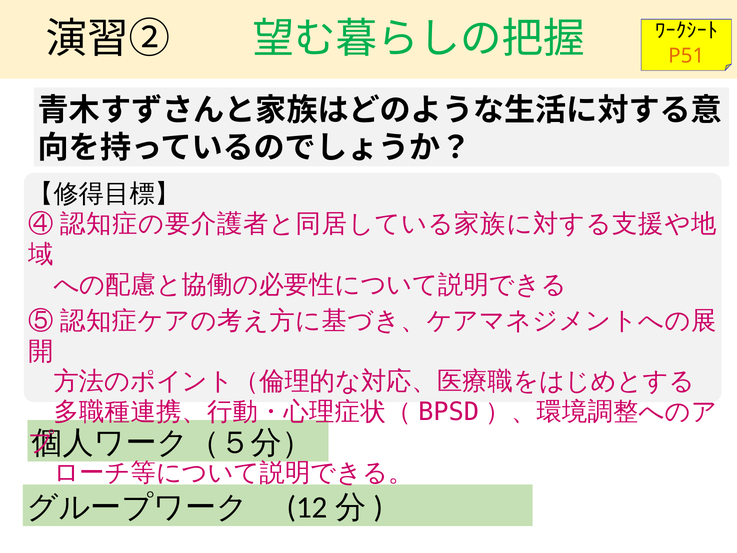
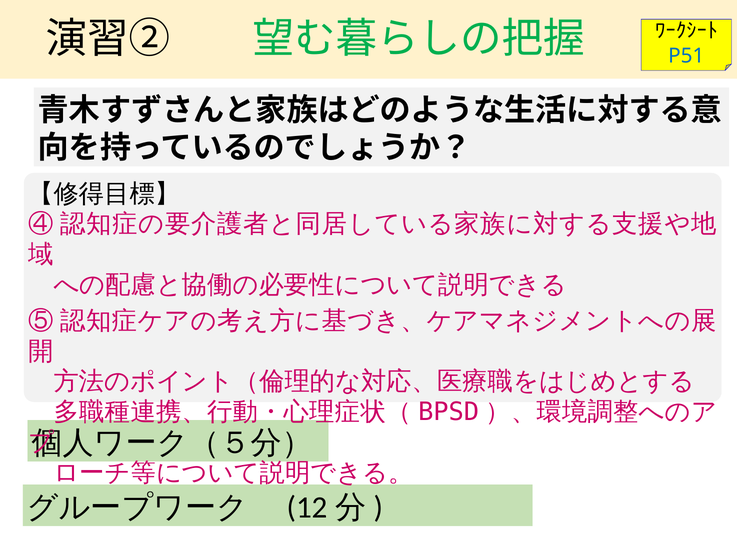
P51 colour: orange -> blue (686, 56)
